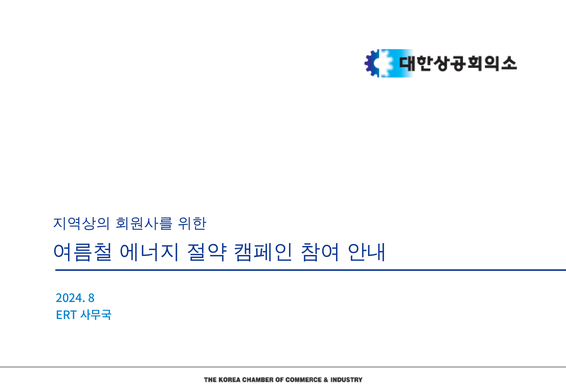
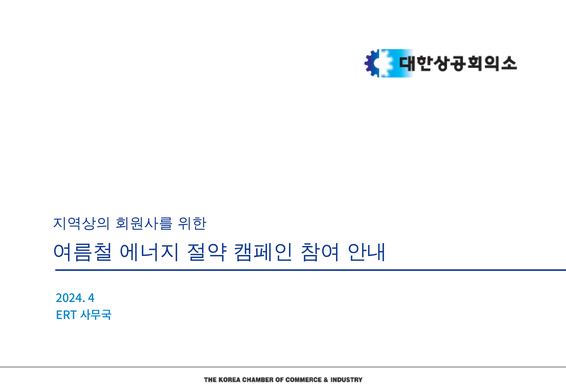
8: 8 -> 4 (91, 298)
